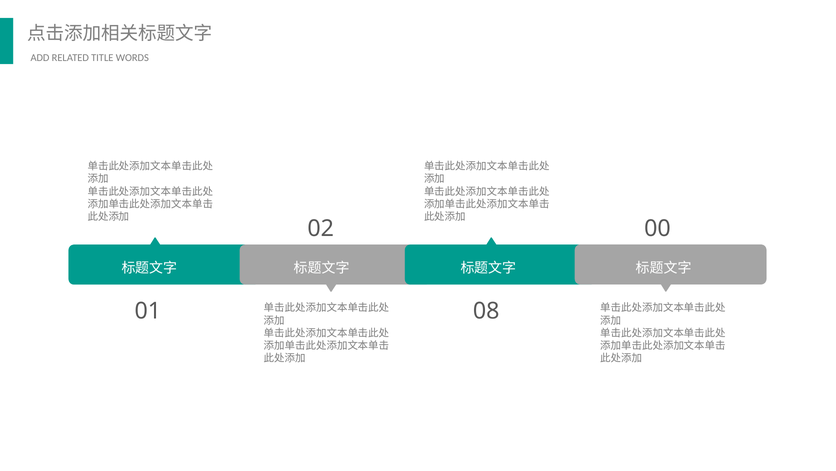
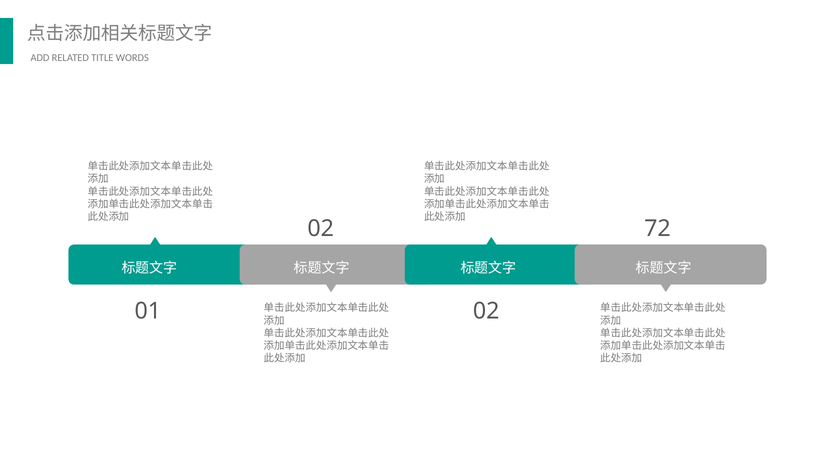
00: 00 -> 72 (657, 228)
01 08: 08 -> 02 (486, 311)
